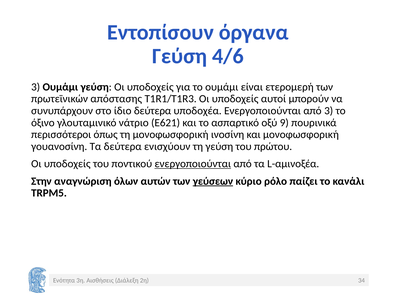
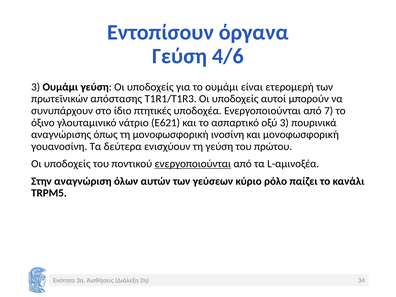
ίδιο δεύτερα: δεύτερα -> πτητικές (153, 111)
από 3: 3 -> 7 (329, 111)
οξύ 9: 9 -> 3 (284, 123)
περισσότεροι: περισσότεροι -> αναγνώρισης (61, 135)
γεύσεων underline: present -> none (213, 181)
